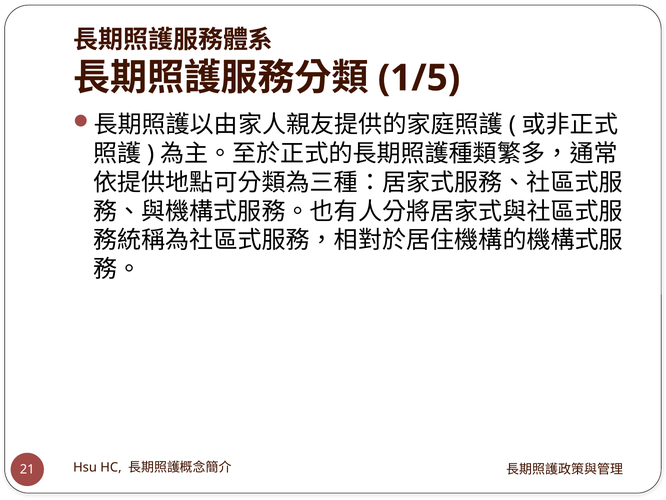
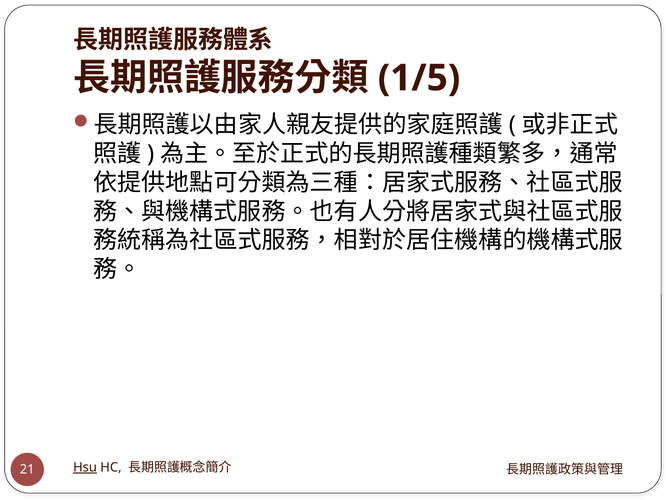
Hsu underline: none -> present (85, 467)
